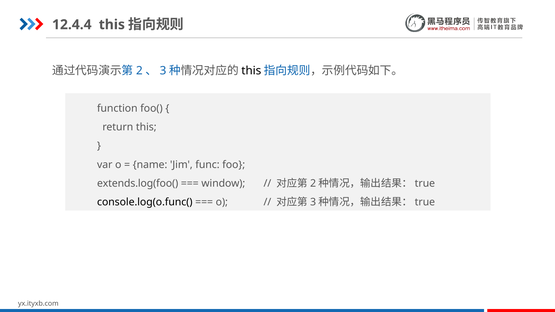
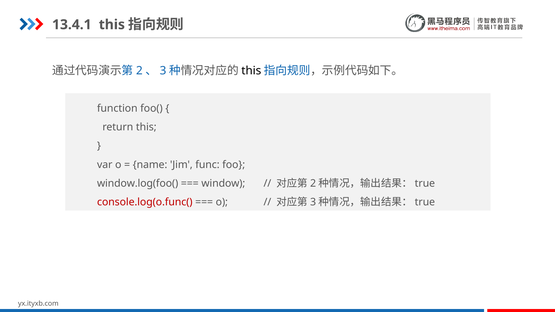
12.4.4: 12.4.4 -> 13.4.1 (72, 25)
extends.log(foo(: extends.log(foo( -> window.log(foo( (138, 183)
console.log(o.func( colour: black -> red (145, 202)
